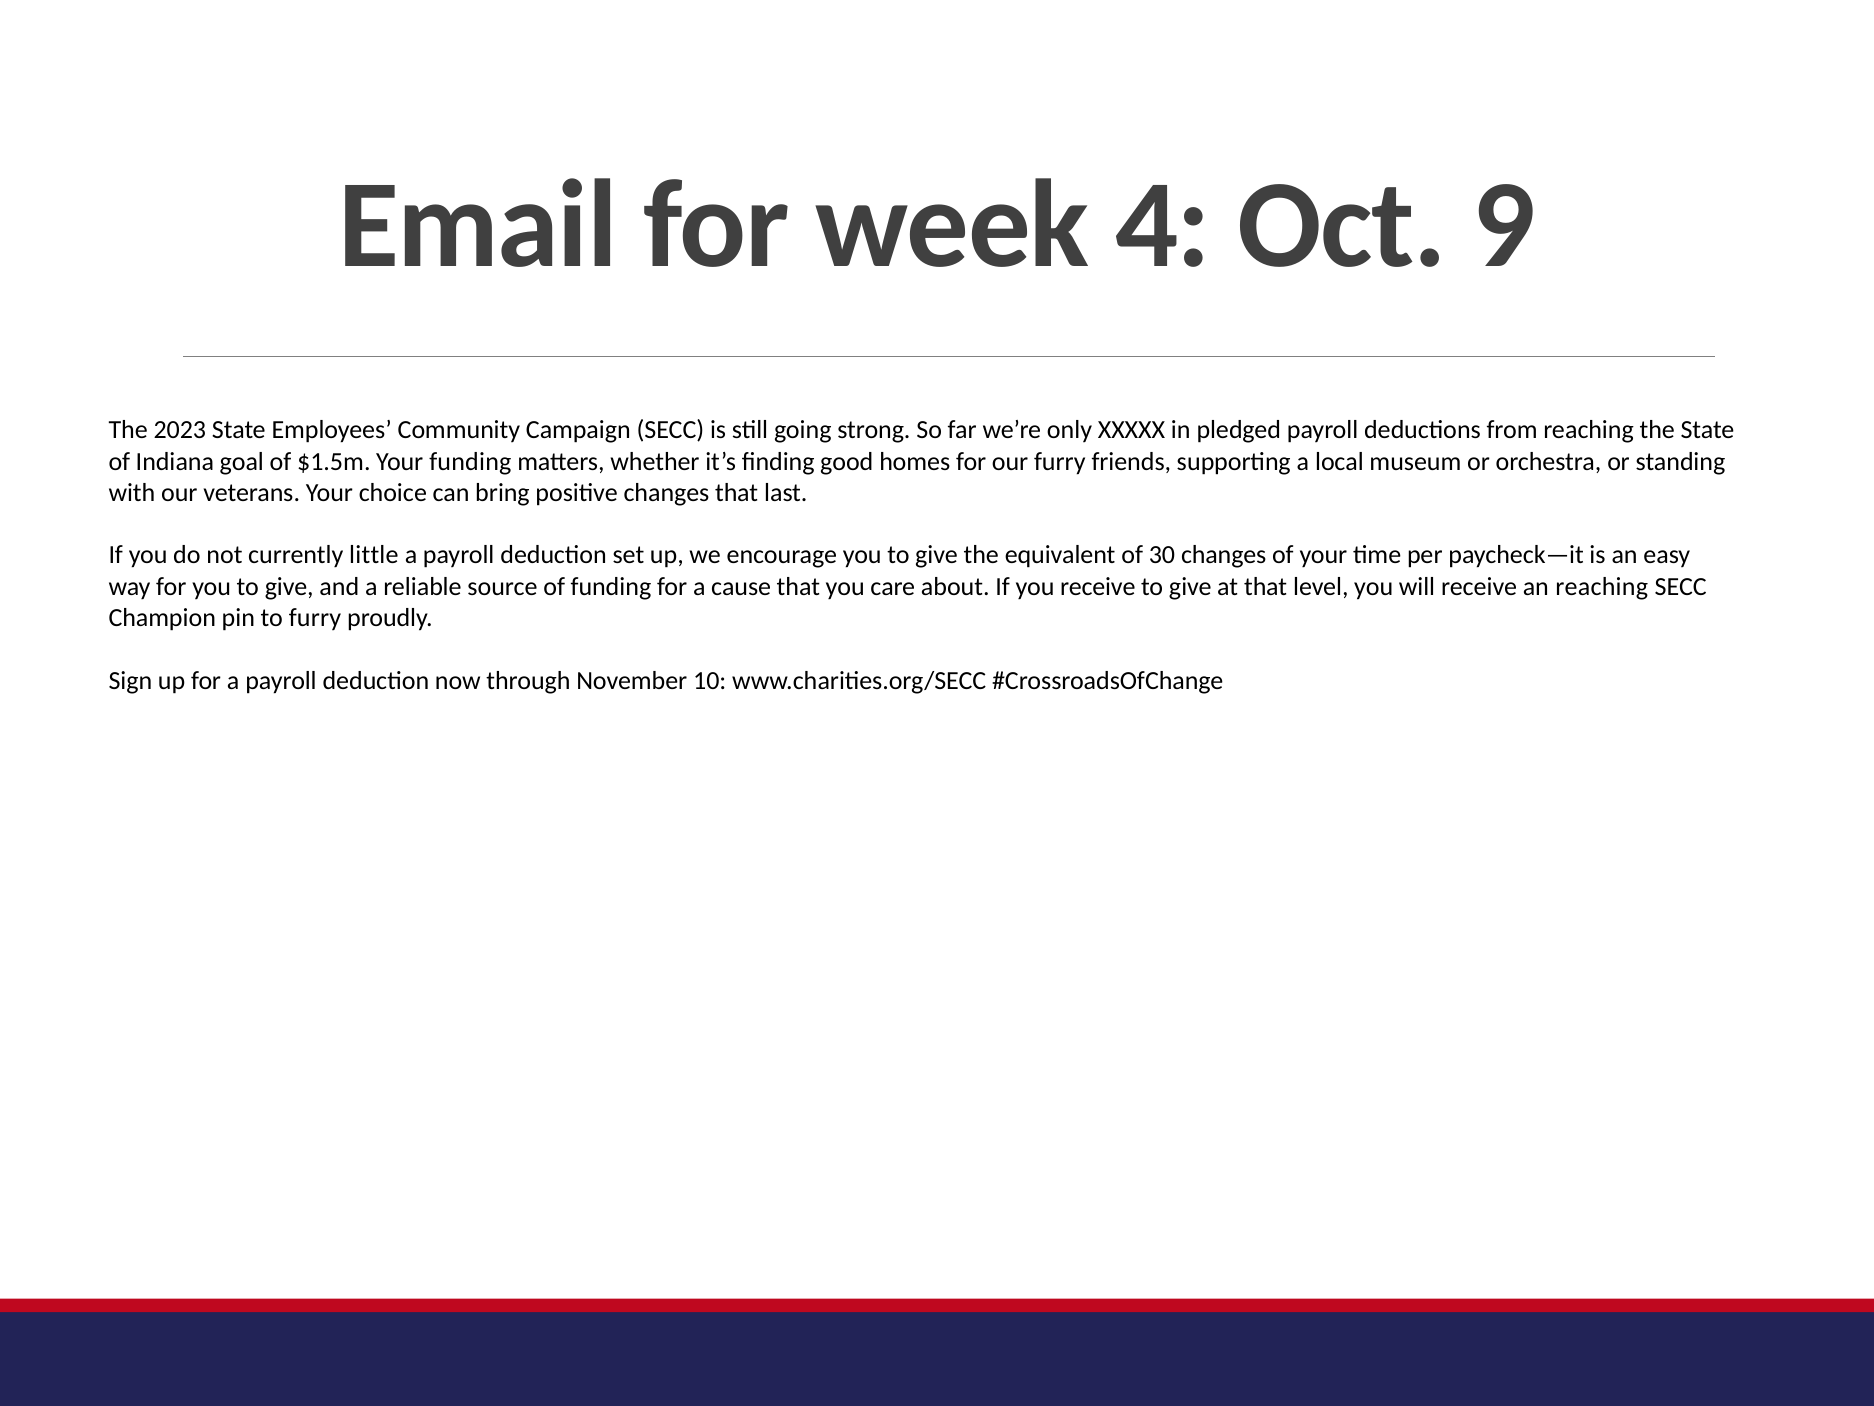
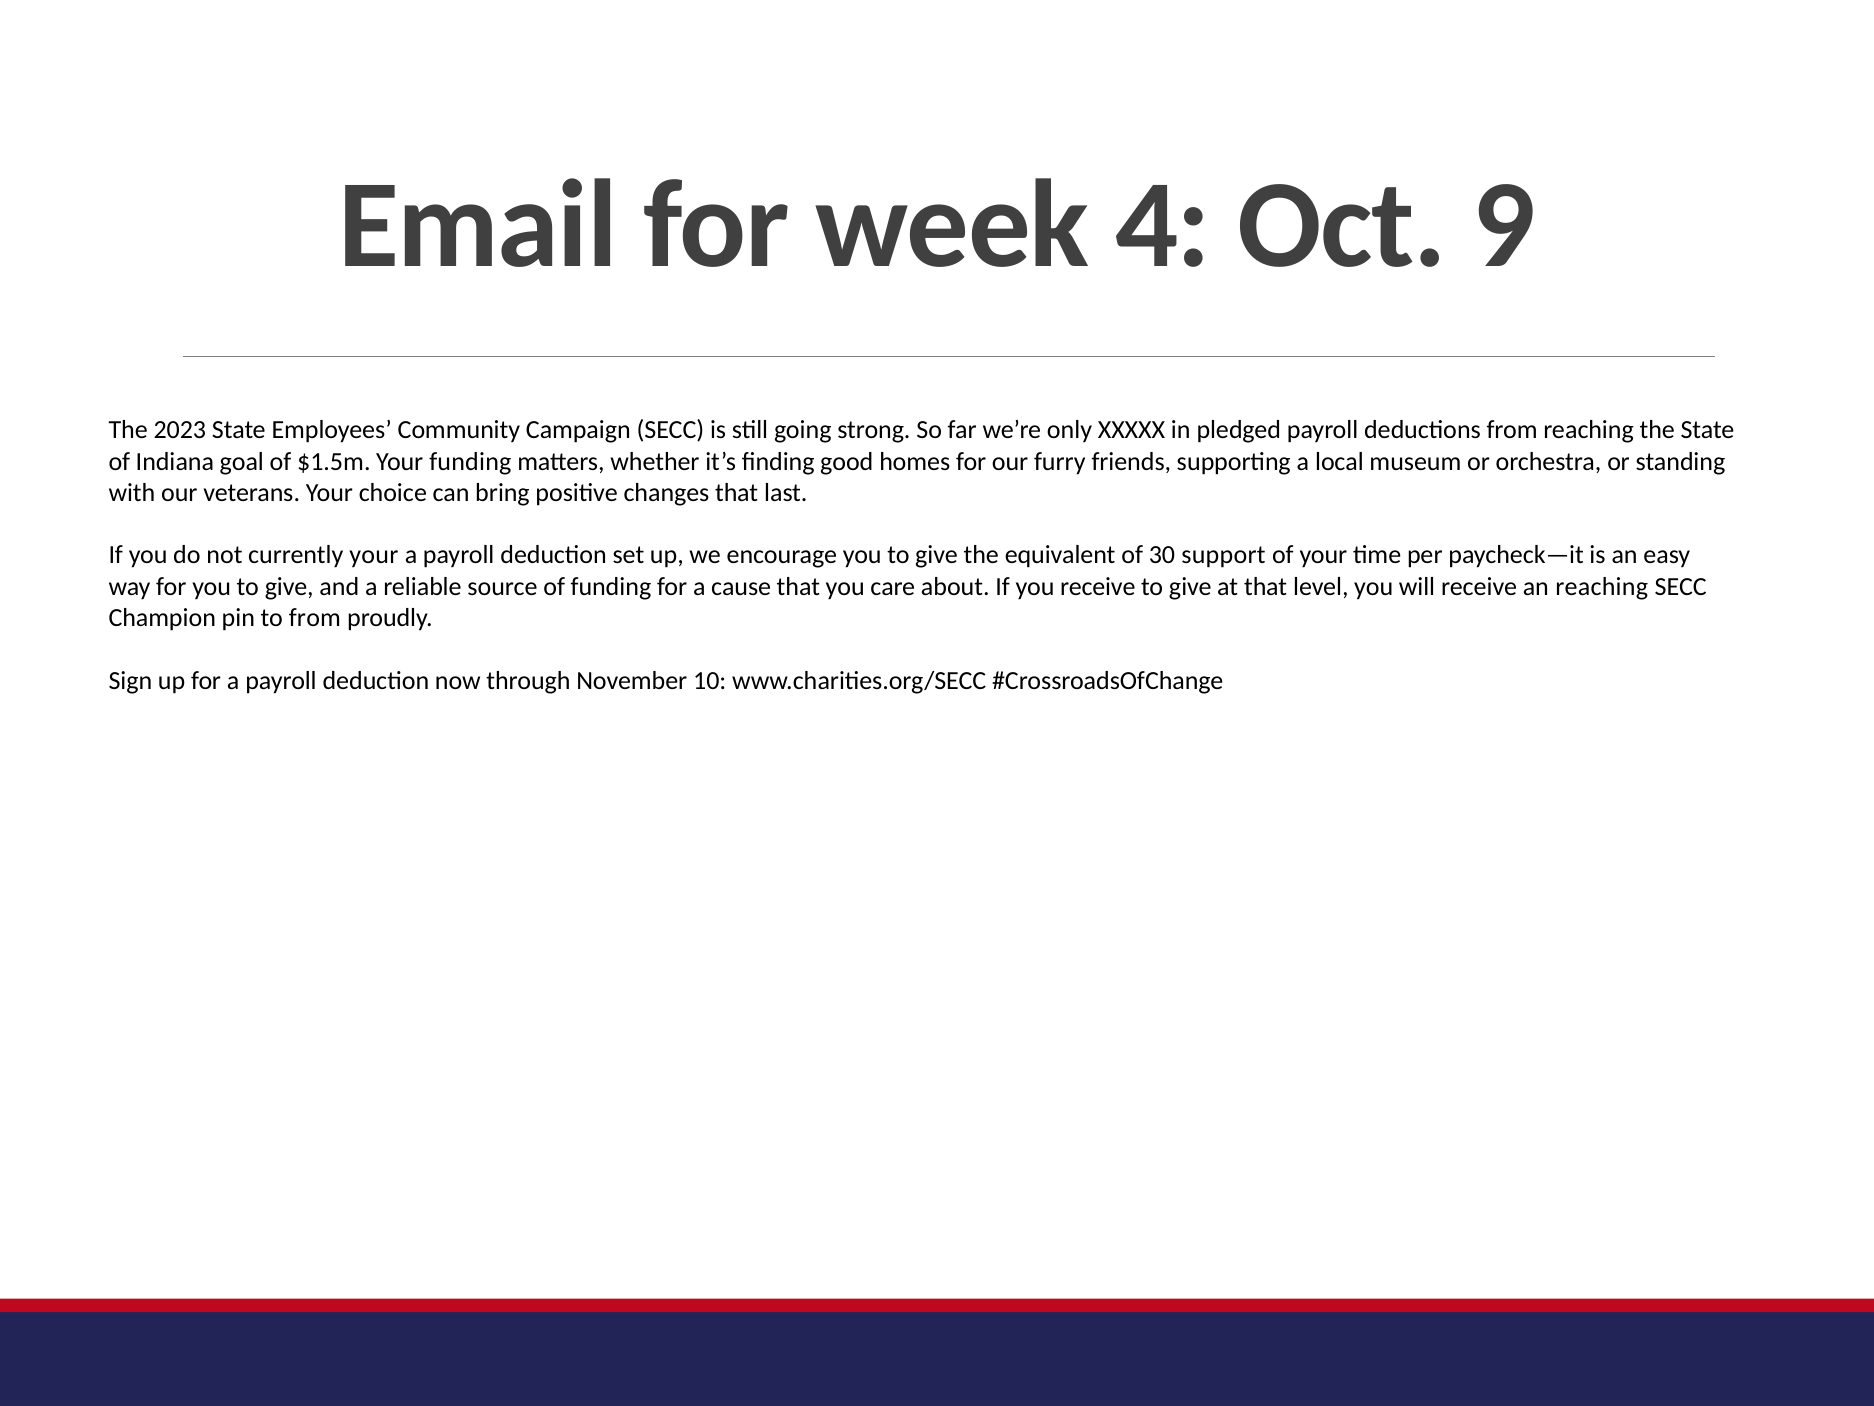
currently little: little -> your (374, 555)
30 changes: changes -> support (1223, 555)
to furry: furry -> from (315, 618)
